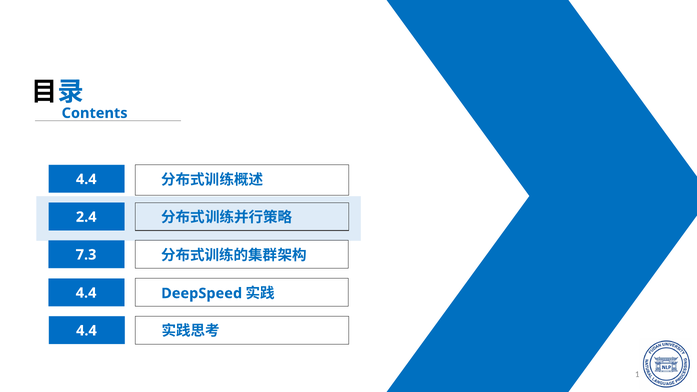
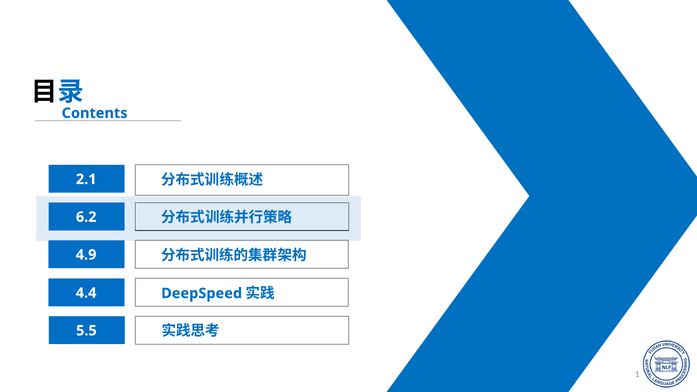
4.4: 4.4 -> 2.1 (86, 179)
2.4: 2.4 -> 6.2 (86, 217)
7.3: 7.3 -> 4.9 (86, 255)
4.4: 4.4 -> 5.5 (86, 331)
